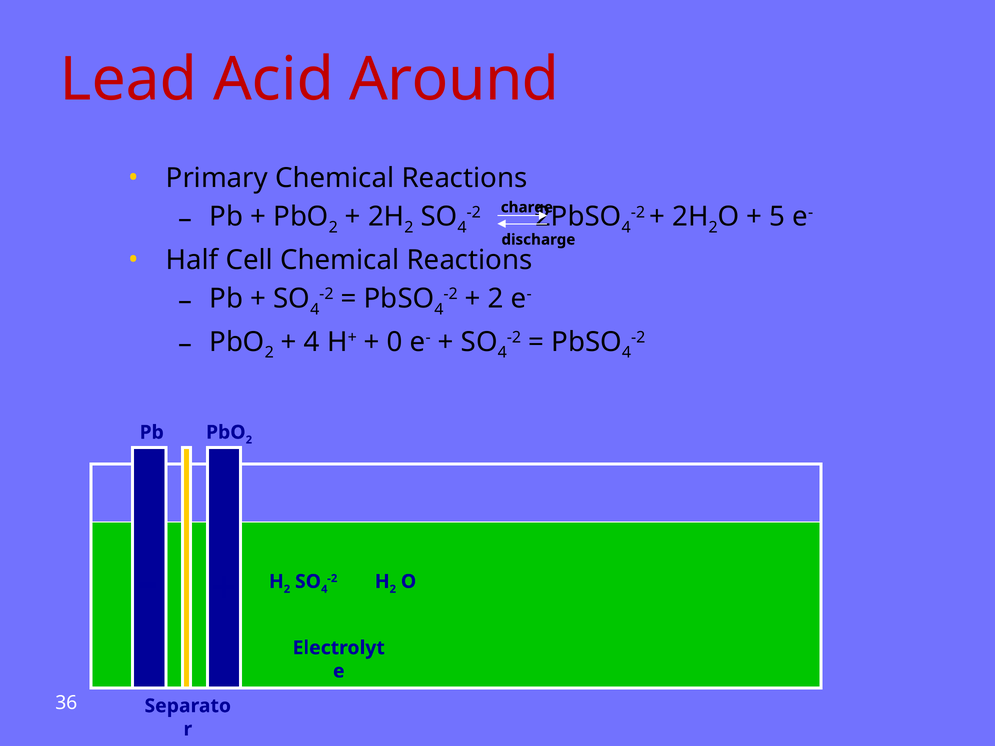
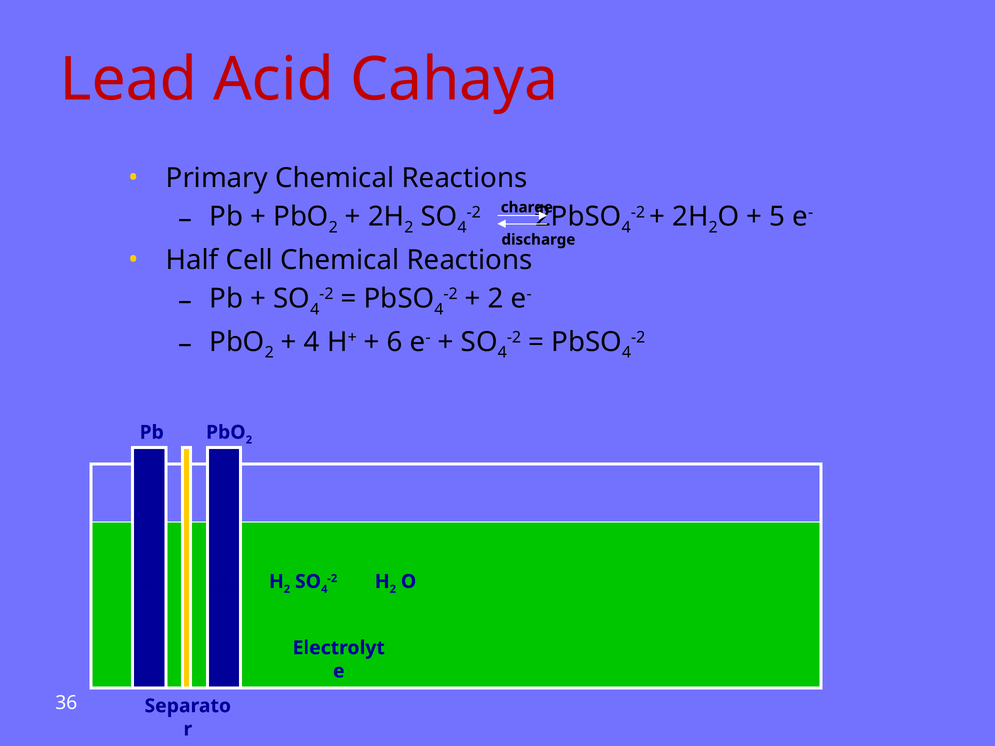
Around: Around -> Cahaya (454, 80)
0: 0 -> 6 (395, 342)
